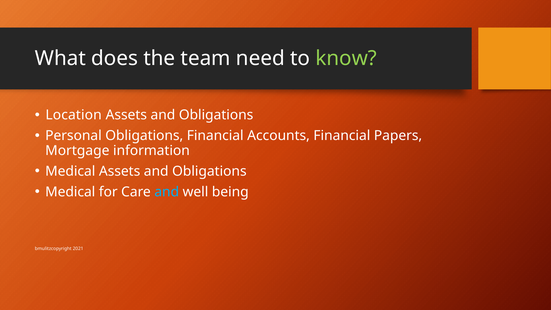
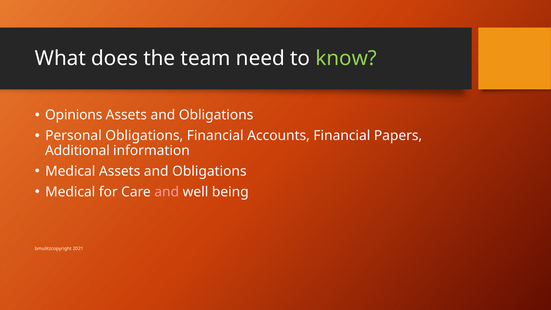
Location: Location -> Opinions (74, 115)
Mortgage: Mortgage -> Additional (77, 151)
and colour: light blue -> pink (167, 192)
